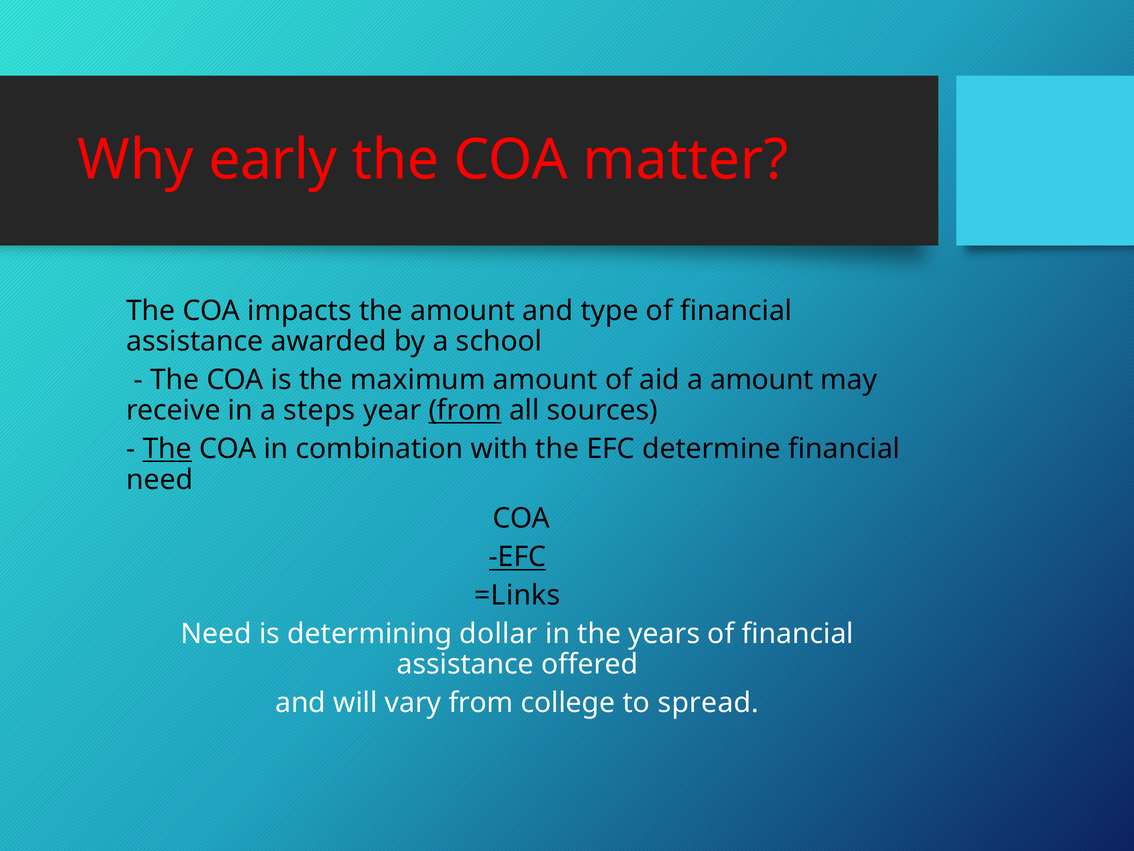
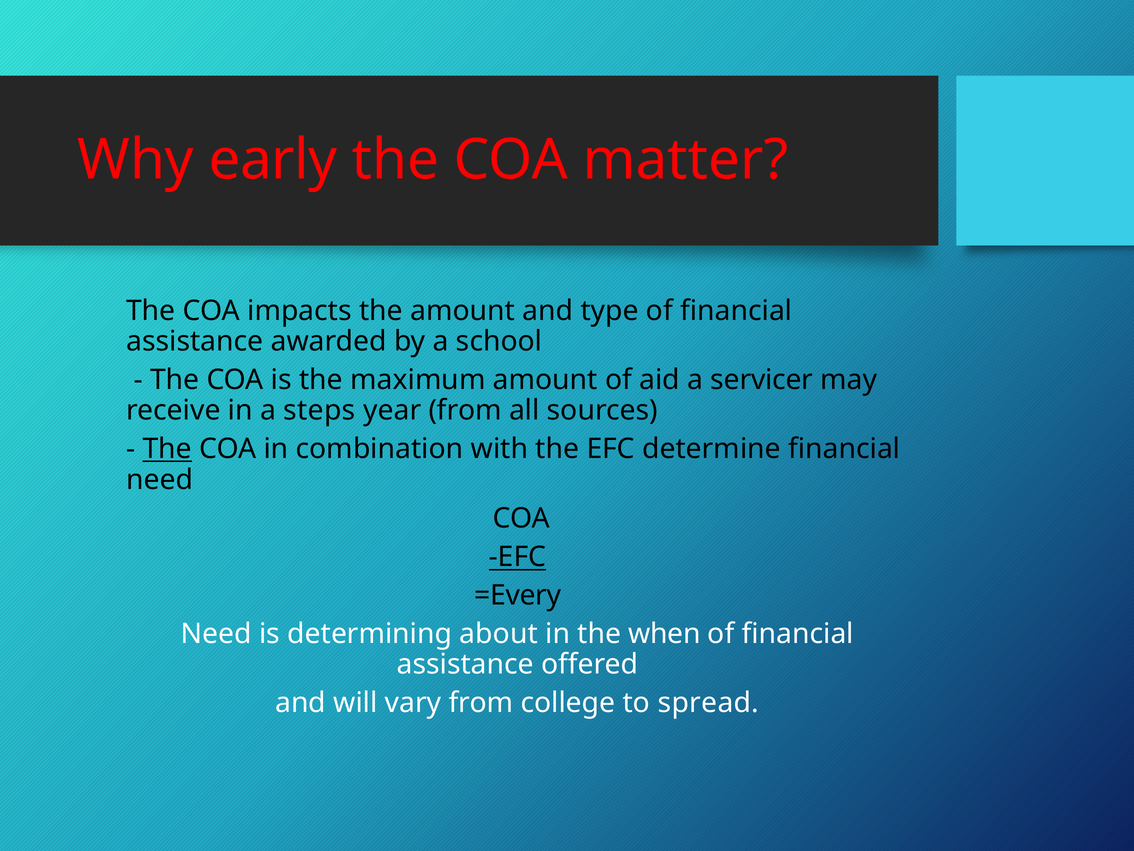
a amount: amount -> servicer (762, 380)
from underline: present -> none (465, 410)
=Links: =Links -> =Every (518, 595)
dollar: dollar -> about (499, 633)
years: years -> when (664, 633)
